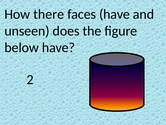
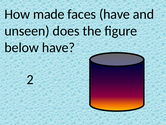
there: there -> made (49, 14)
